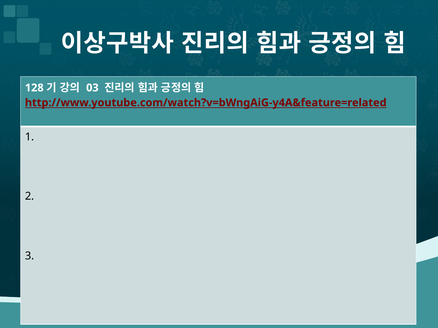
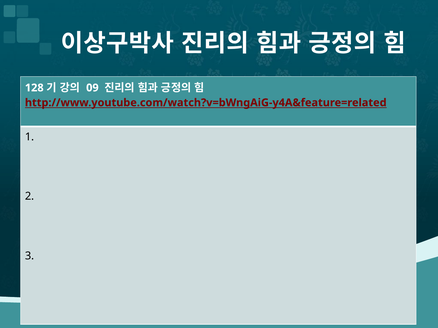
03: 03 -> 09 (92, 88)
